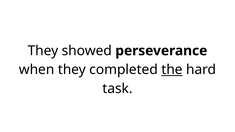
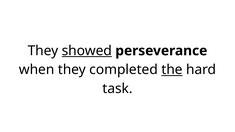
showed underline: none -> present (87, 51)
